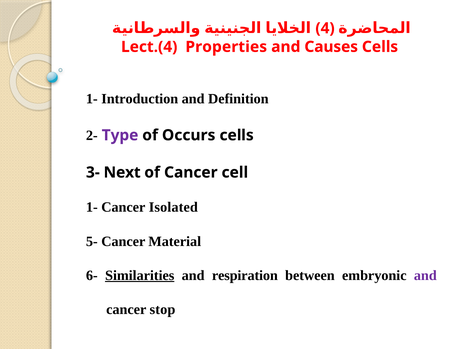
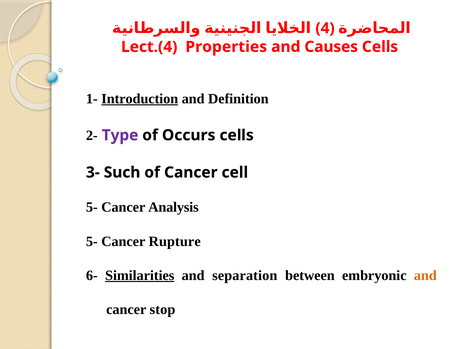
Introduction underline: none -> present (140, 99)
Next: Next -> Such (122, 172)
1-: 1- -> 5- (92, 207)
Isolated: Isolated -> Analysis (173, 207)
Material: Material -> Rupture (175, 241)
respiration: respiration -> separation (245, 275)
and colour: purple -> orange (425, 275)
